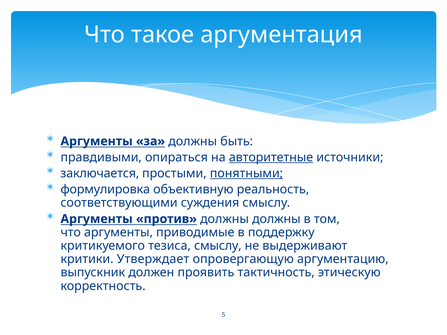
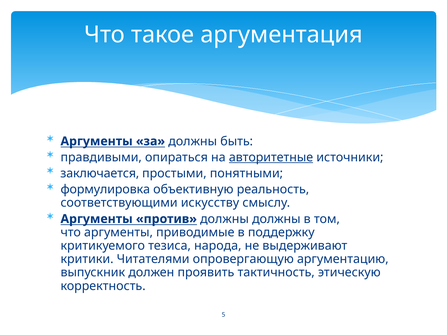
понятными underline: present -> none (246, 174)
суждения: суждения -> искусству (210, 203)
тезиса смыслу: смыслу -> народа (218, 246)
Утверждает: Утверждает -> Читателями (153, 259)
